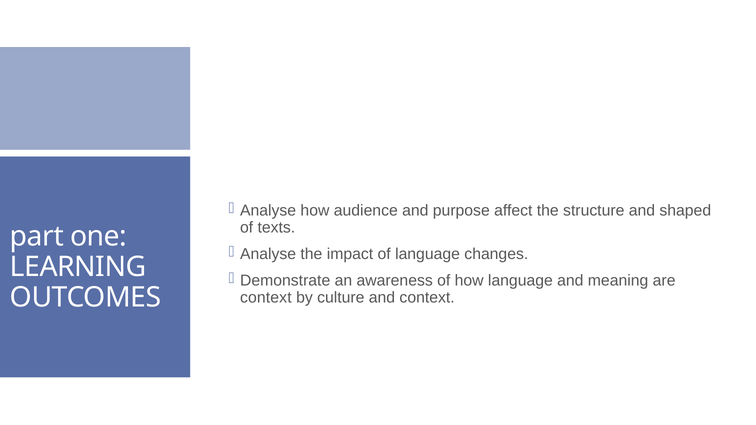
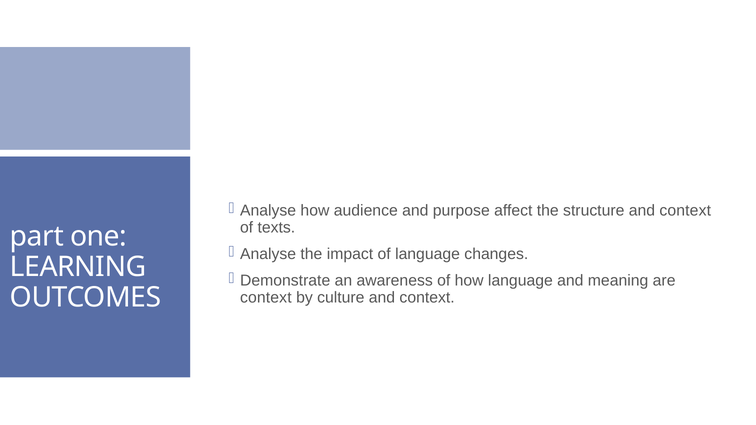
structure and shaped: shaped -> context (685, 211)
